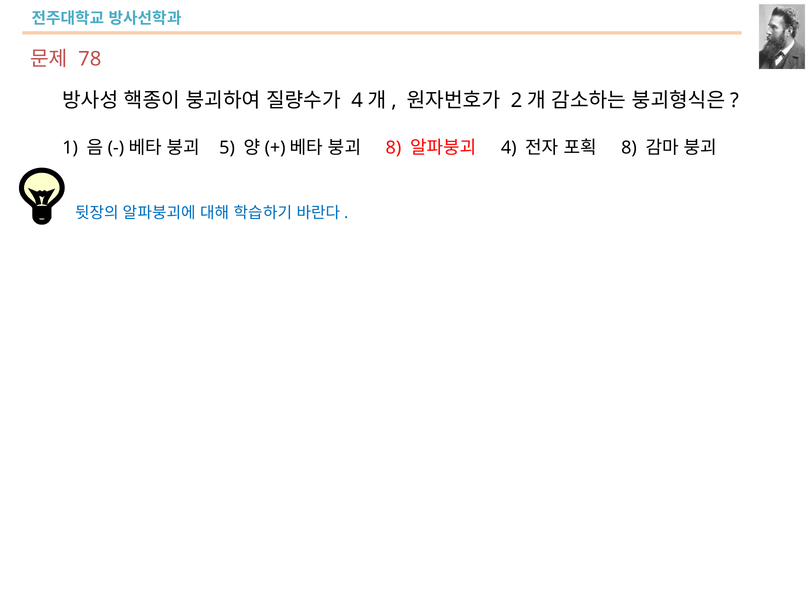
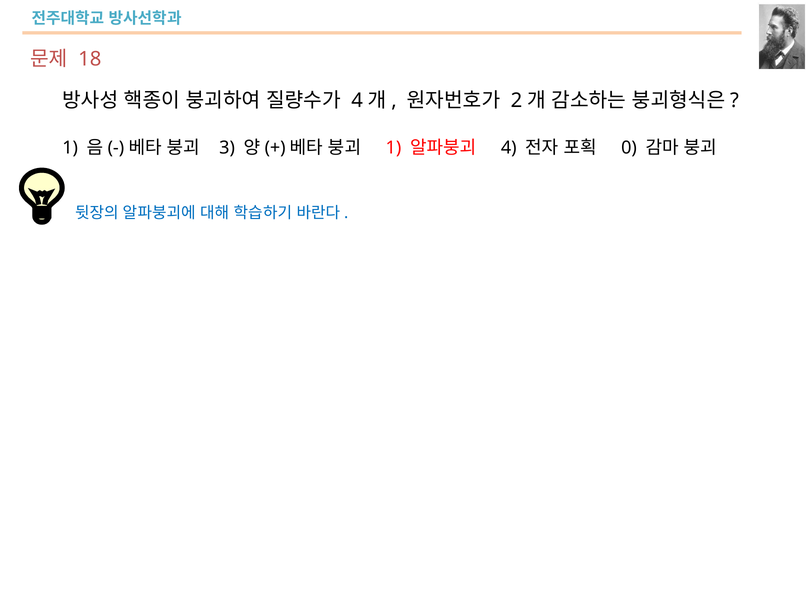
78: 78 -> 18 (90, 59)
5: 5 -> 3 (227, 148)
8: 8 -> 1 (393, 148)
8: 8 -> 0 (629, 148)
